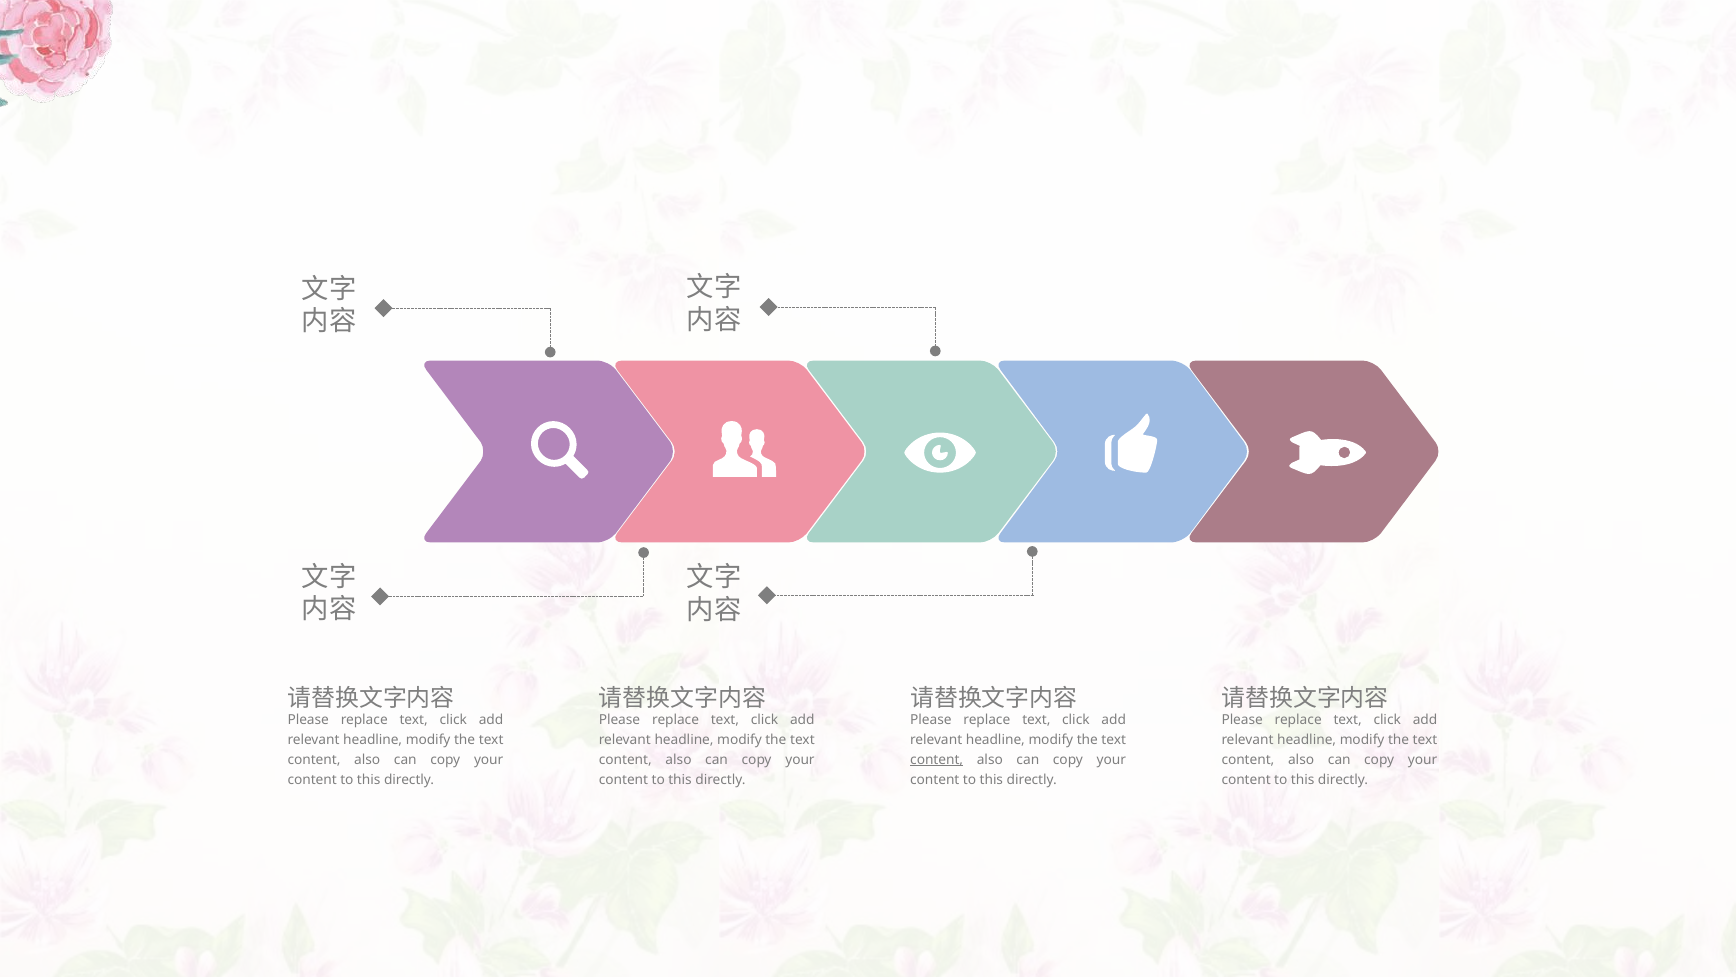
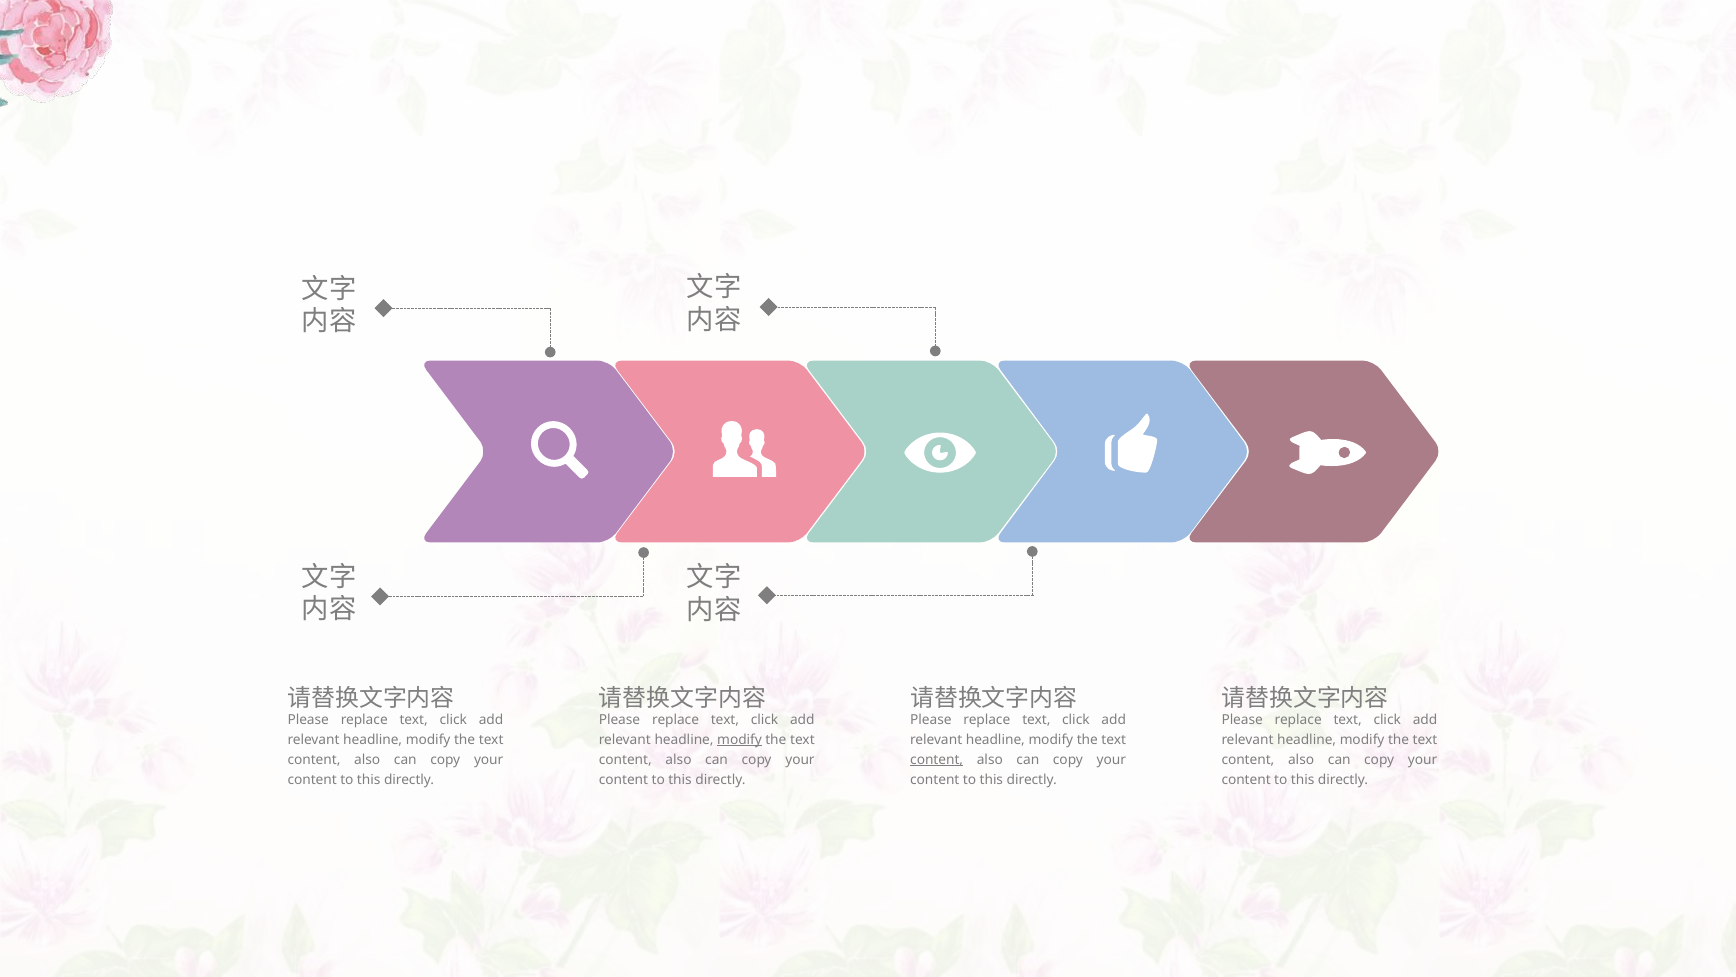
modify underline: none -> present (740, 740)
